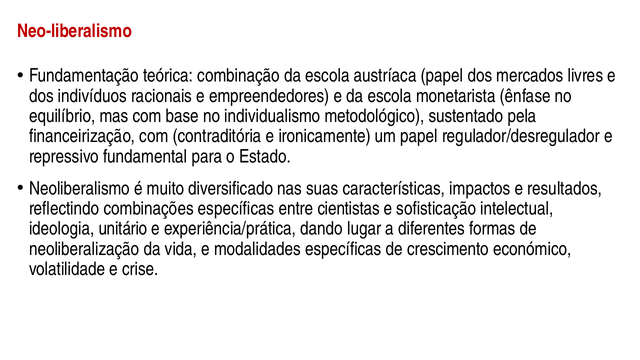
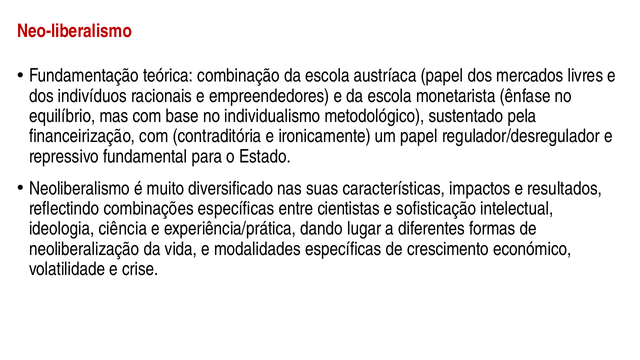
unitário: unitário -> ciência (123, 229)
